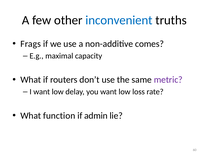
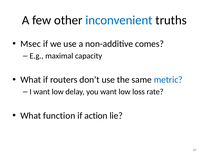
Frags: Frags -> Msec (31, 44)
metric colour: purple -> blue (168, 80)
admin: admin -> action (96, 115)
